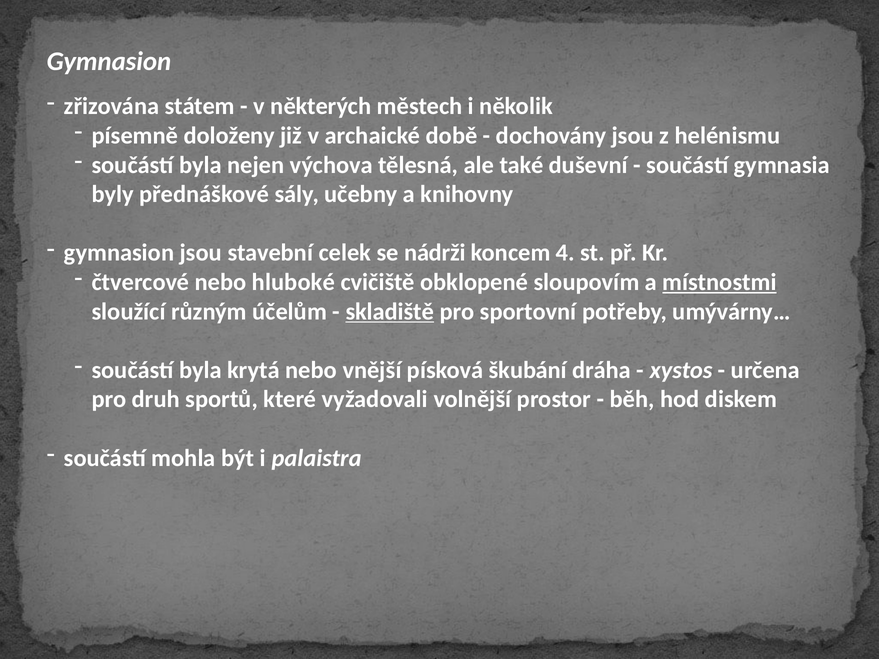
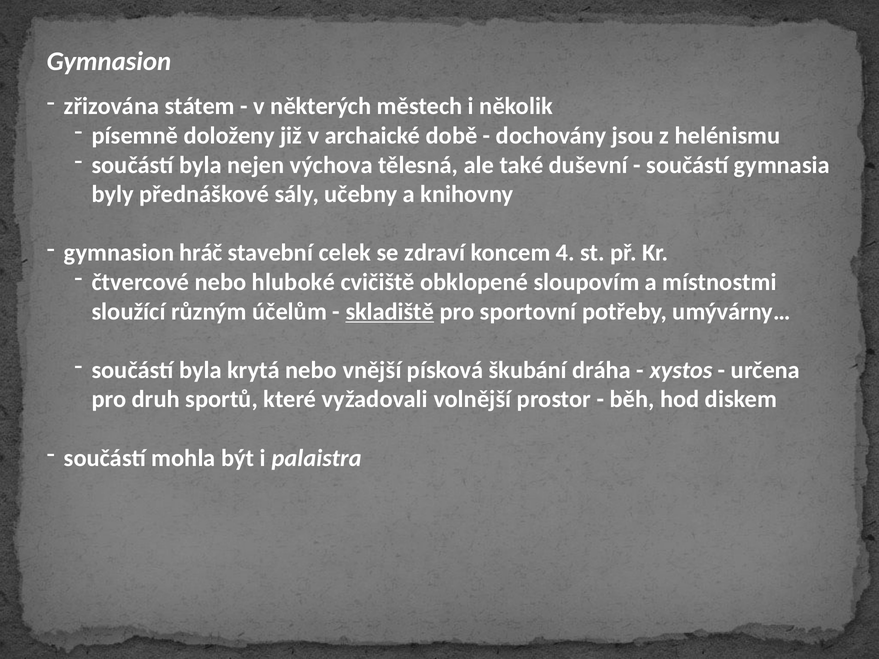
gymnasion jsou: jsou -> hráč (201, 253)
nádrži: nádrži -> zdraví (435, 253)
místnostmi underline: present -> none (720, 282)
